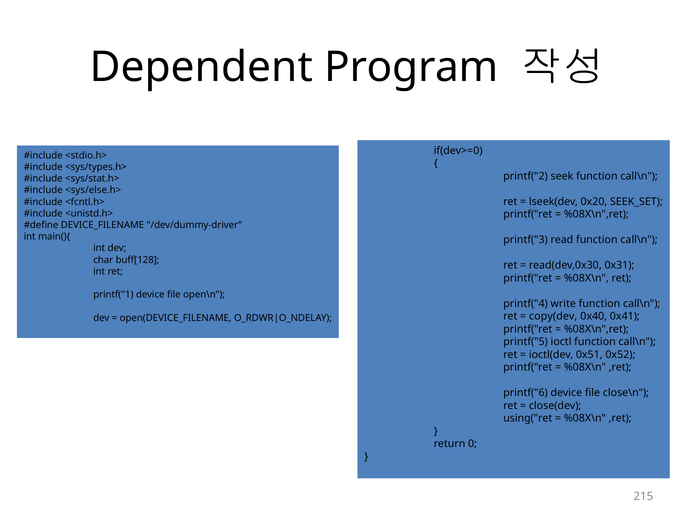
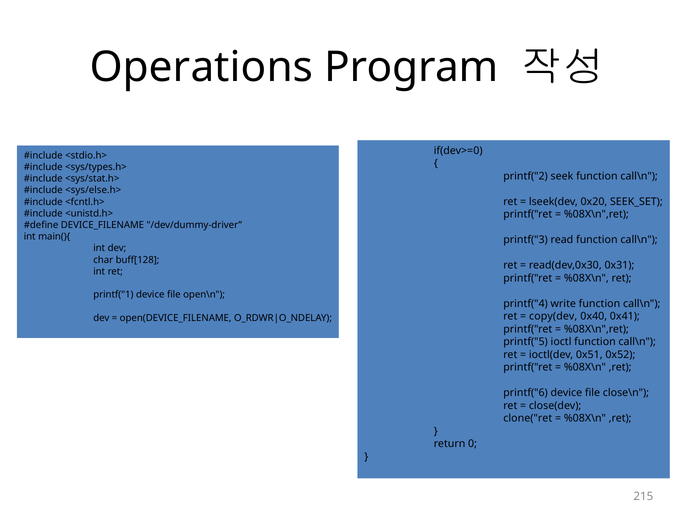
Dependent: Dependent -> Operations (201, 67)
using("ret: using("ret -> clone("ret (528, 419)
